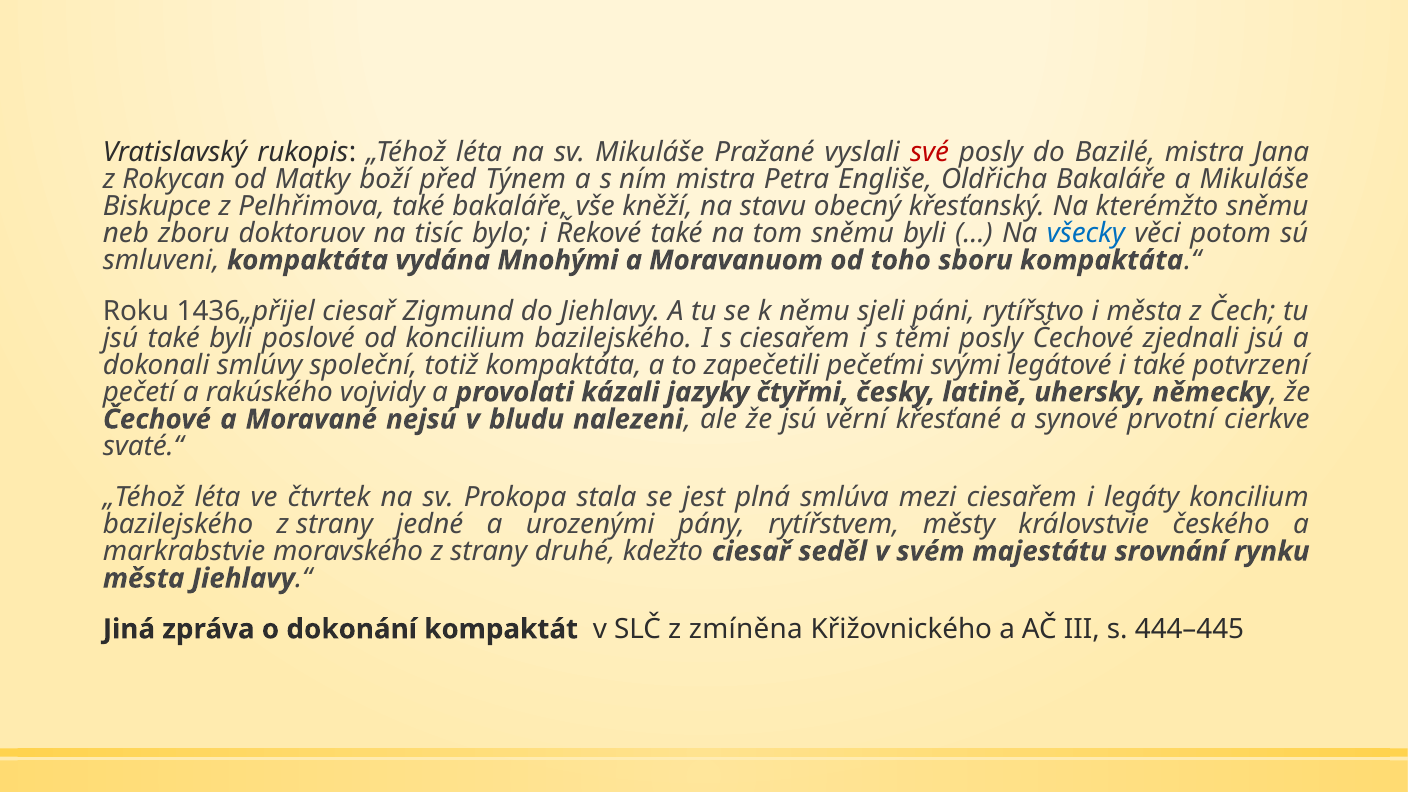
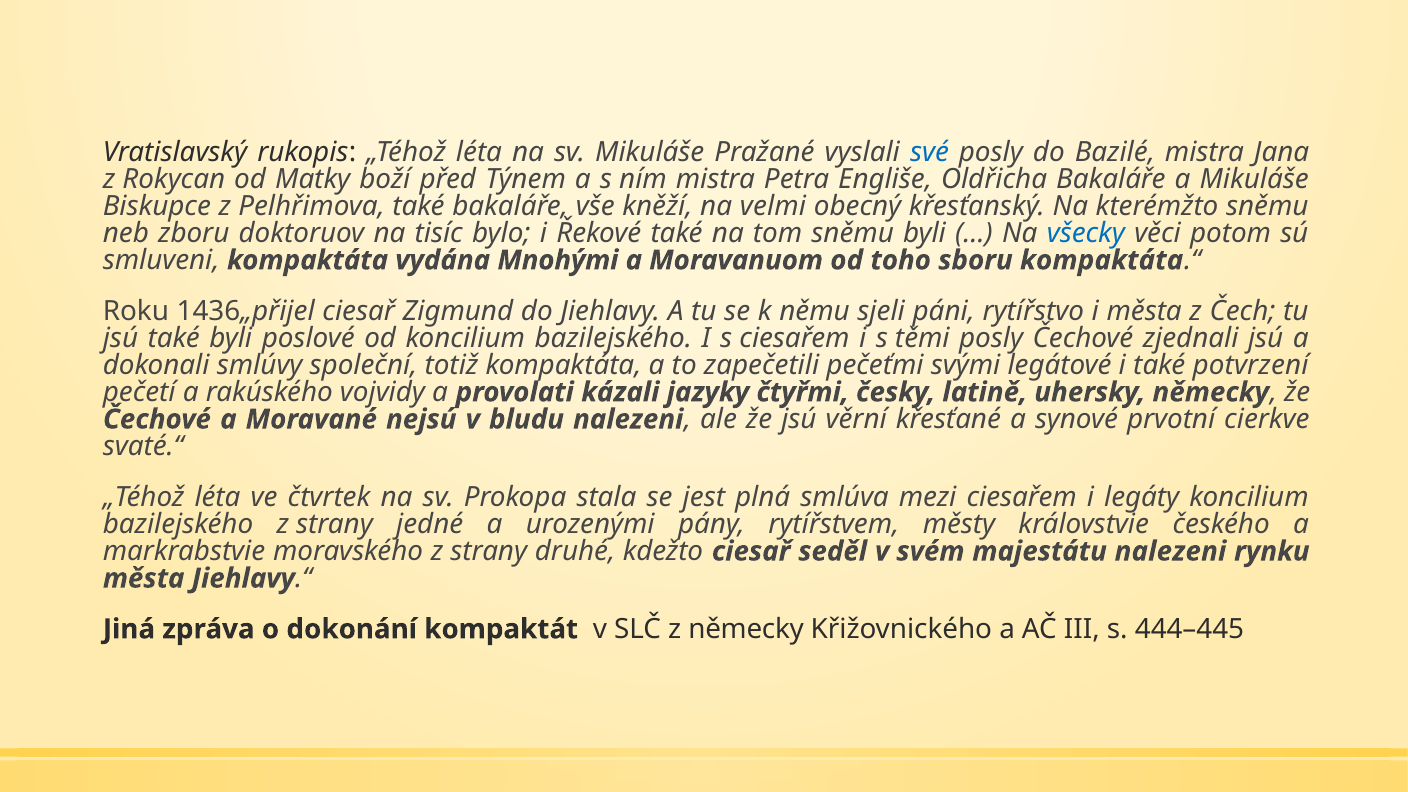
své colour: red -> blue (929, 152)
stavu: stavu -> velmi (773, 206)
majestátu srovnání: srovnání -> nalezeni (1170, 551)
z zmíněna: zmíněna -> německy (746, 629)
